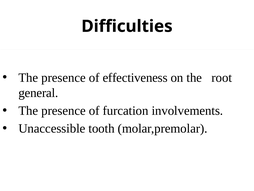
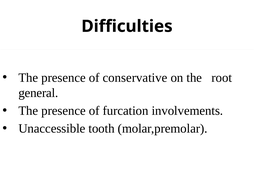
effectiveness: effectiveness -> conservative (135, 77)
